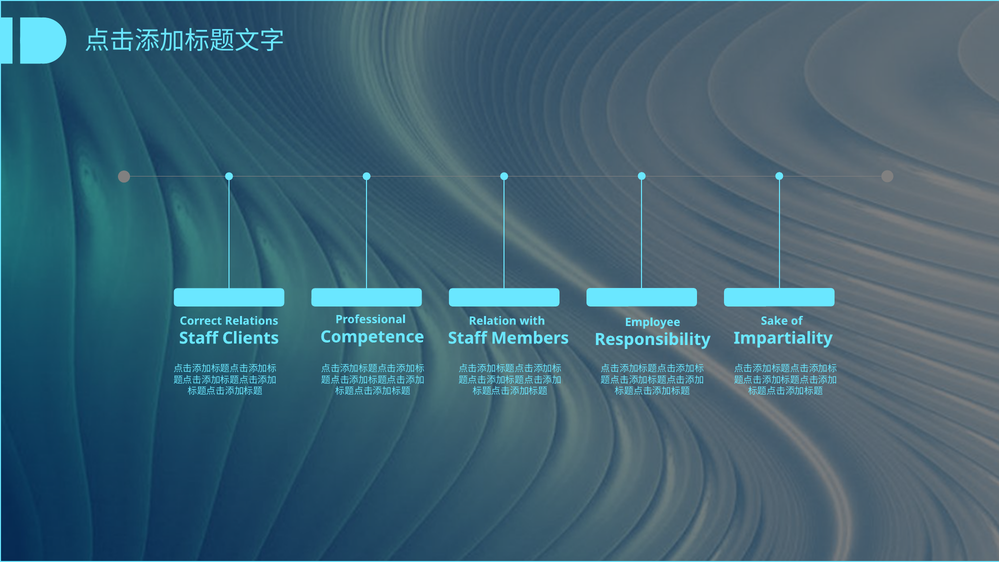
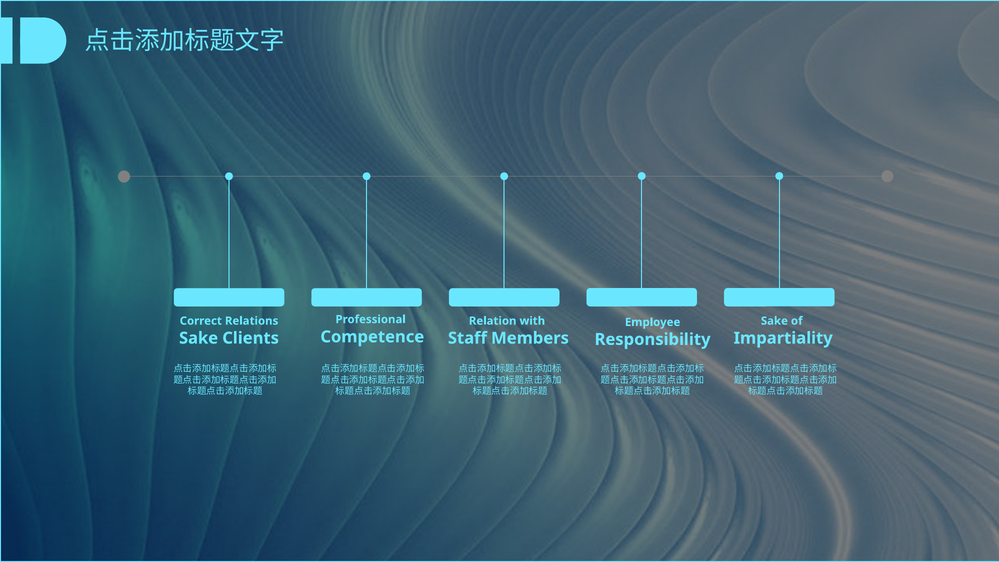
Staff: Staff -> Sake (199, 338)
